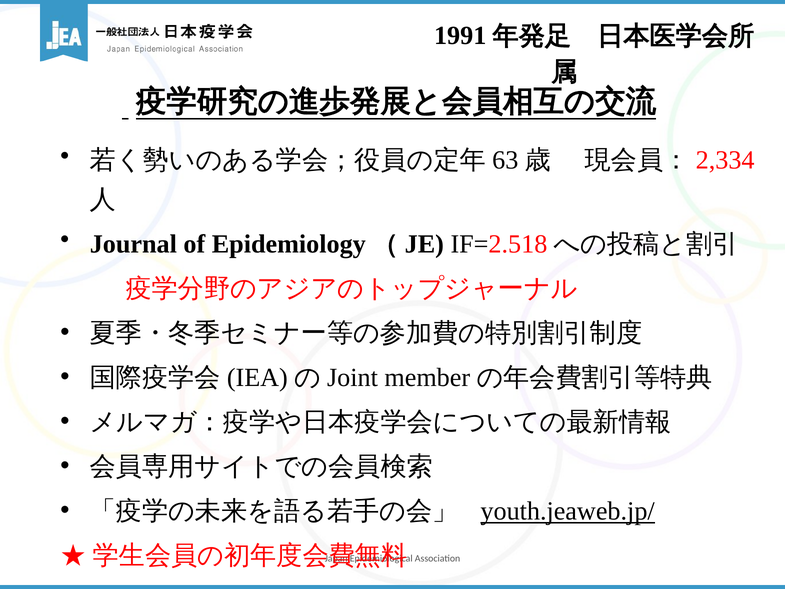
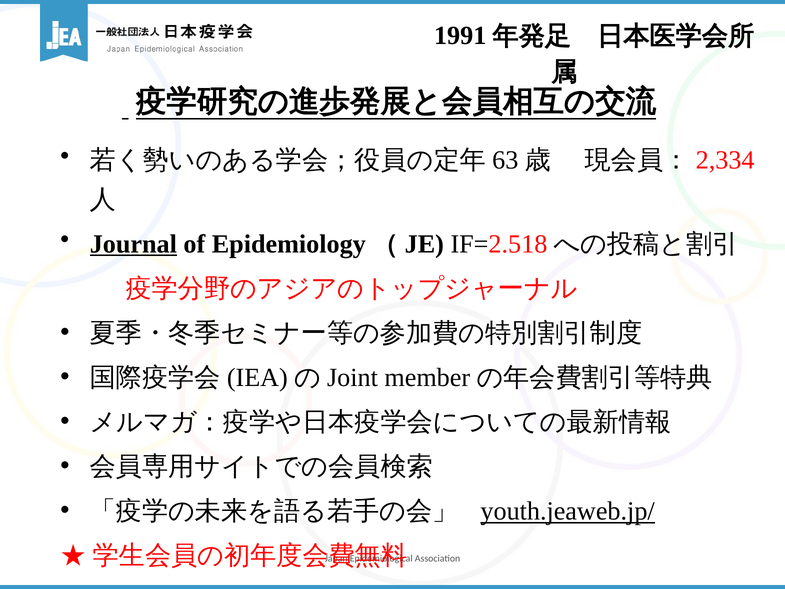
Journal underline: none -> present (133, 244)
